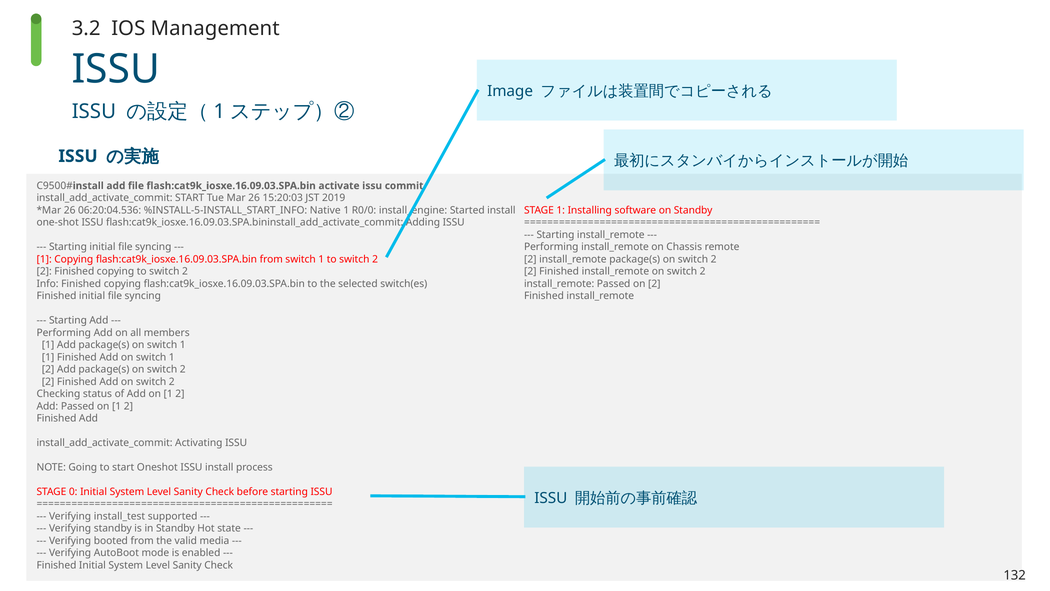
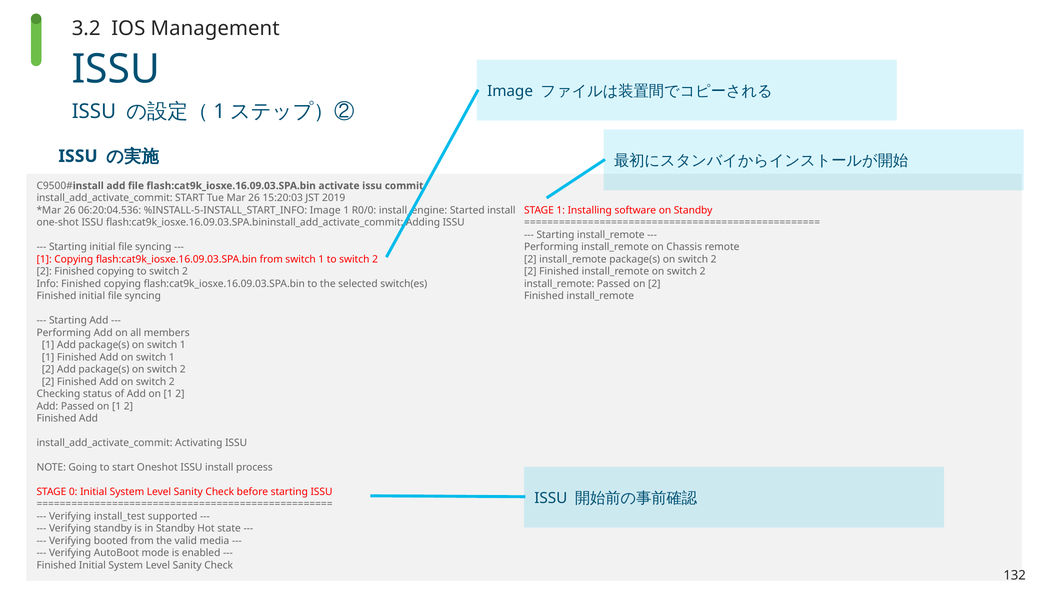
%INSTALL-5-INSTALL_START_INFO Native: Native -> Image (325, 210)
